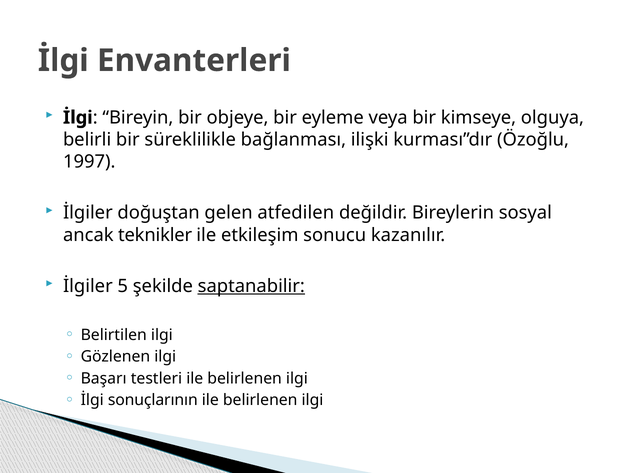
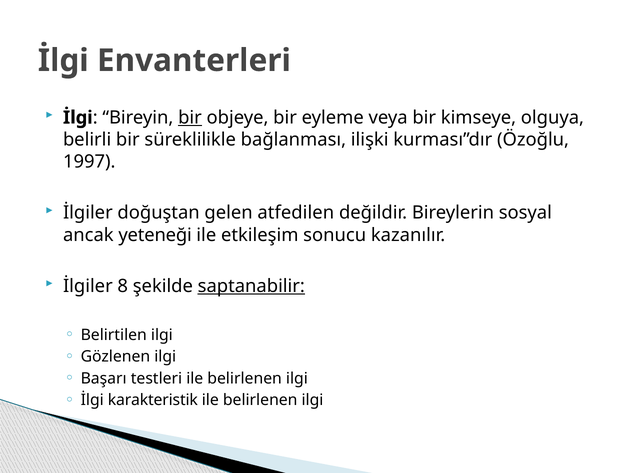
bir underline: none -> present (190, 118)
teknikler: teknikler -> yeteneği (155, 235)
5: 5 -> 8 (123, 286)
sonuçlarının: sonuçlarının -> karakteristik (153, 400)
